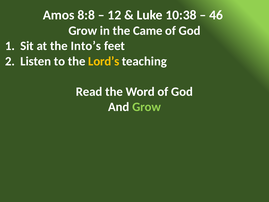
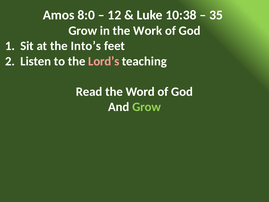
8:8: 8:8 -> 8:0 (86, 15)
46: 46 -> 35 (216, 15)
Came: Came -> Work (148, 31)
Lord’s colour: yellow -> pink (104, 61)
